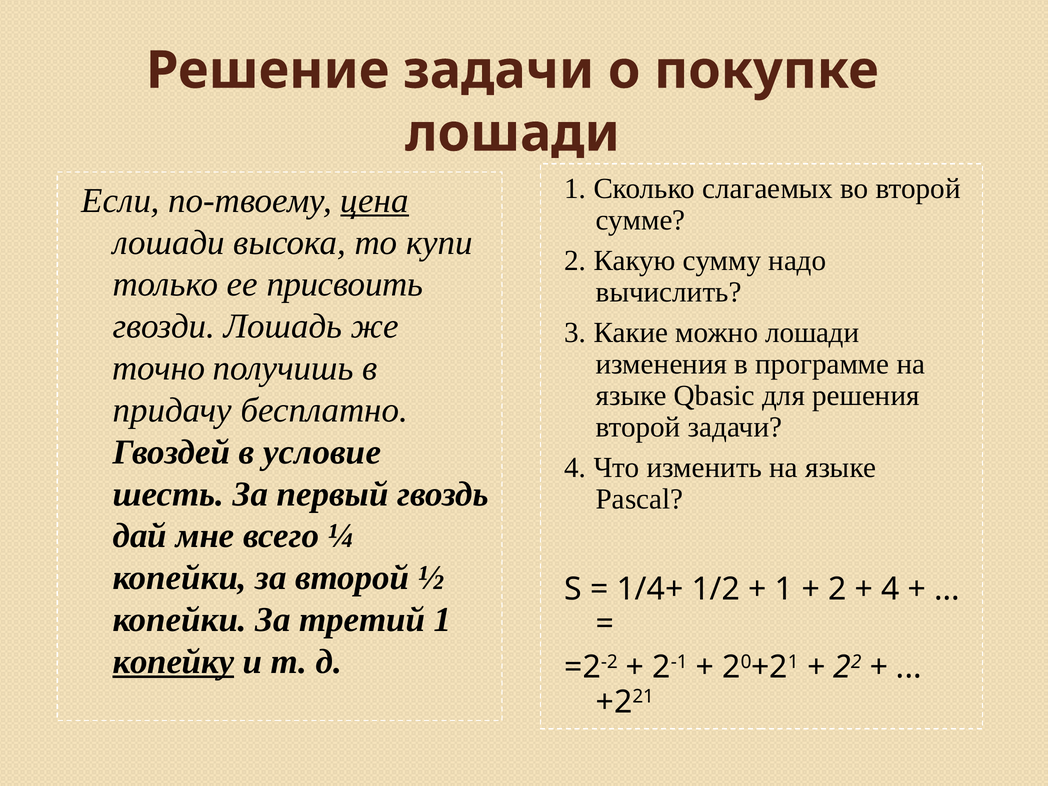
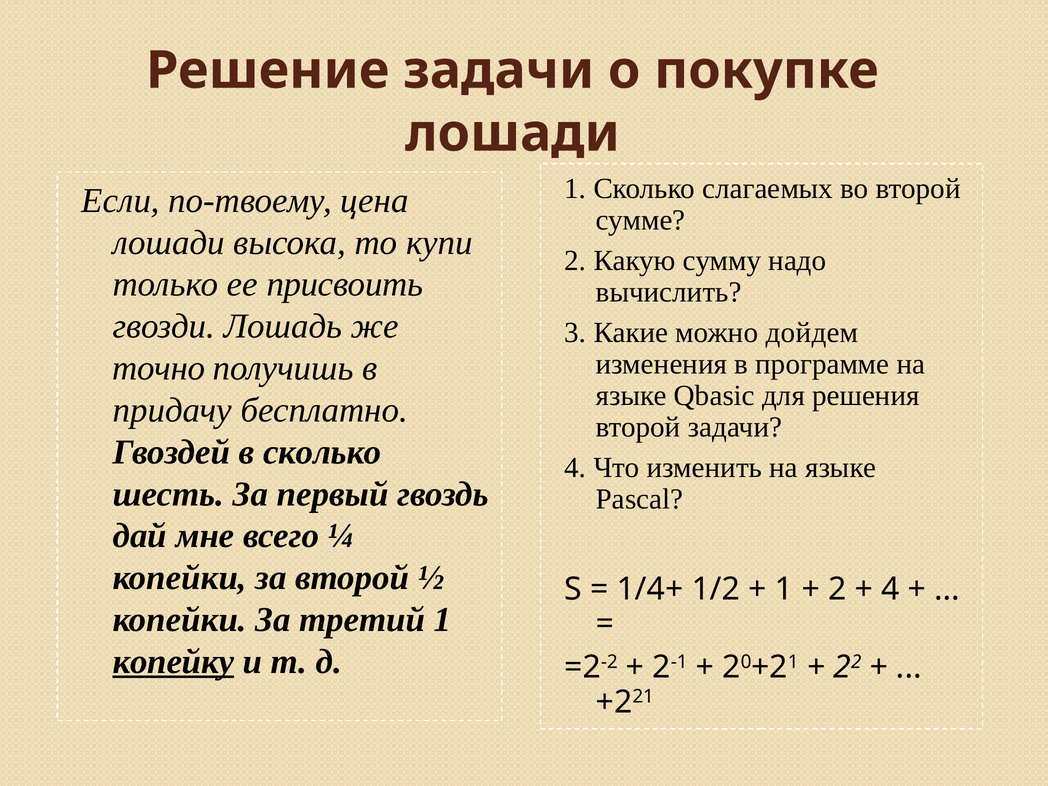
цена underline: present -> none (375, 201)
можно лошади: лошади -> дойдем (812, 333)
в условие: условие -> сколько (322, 452)
